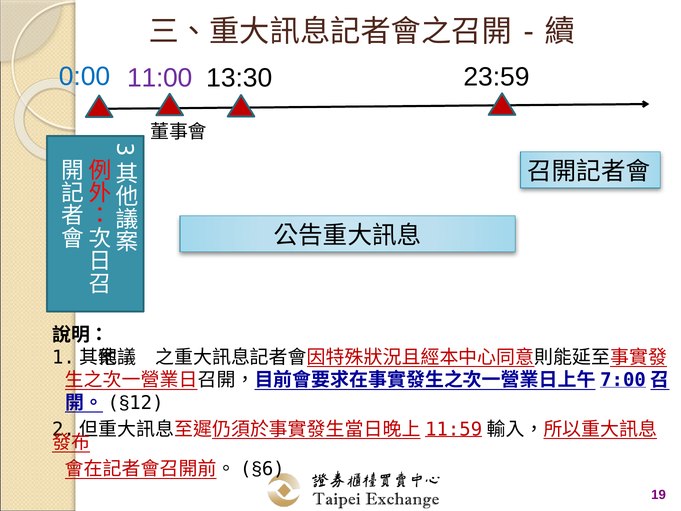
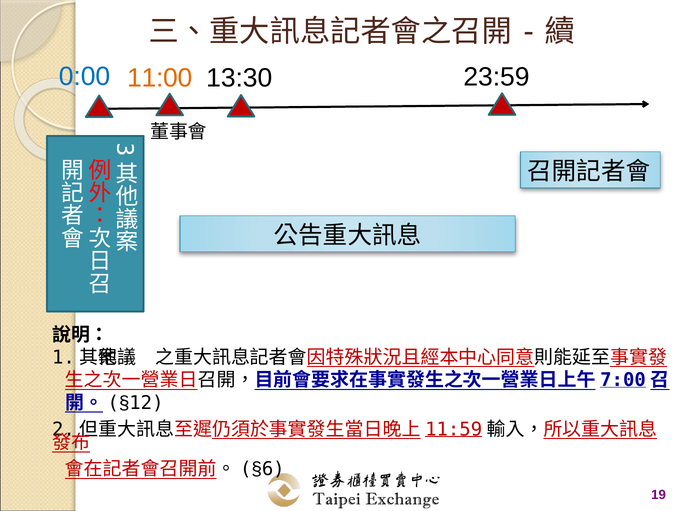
11:00 colour: purple -> orange (160, 78)
